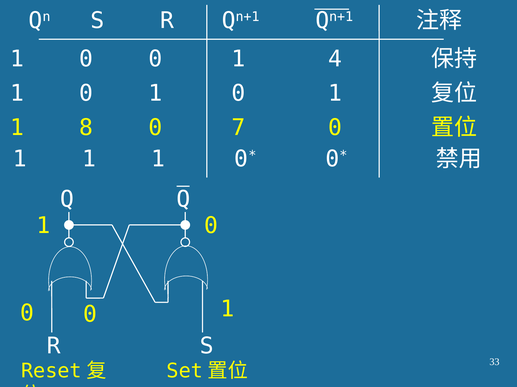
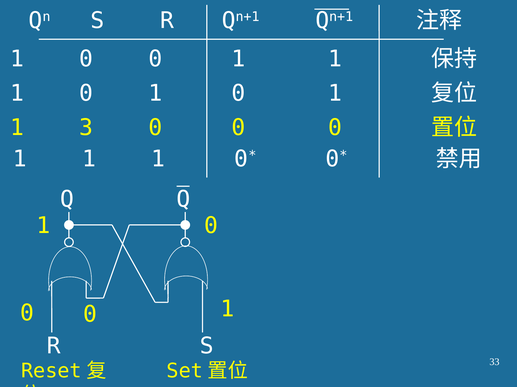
0 0 1 4: 4 -> 1 (335, 59)
8: 8 -> 3 (86, 128)
7: 7 -> 0 (238, 128)
